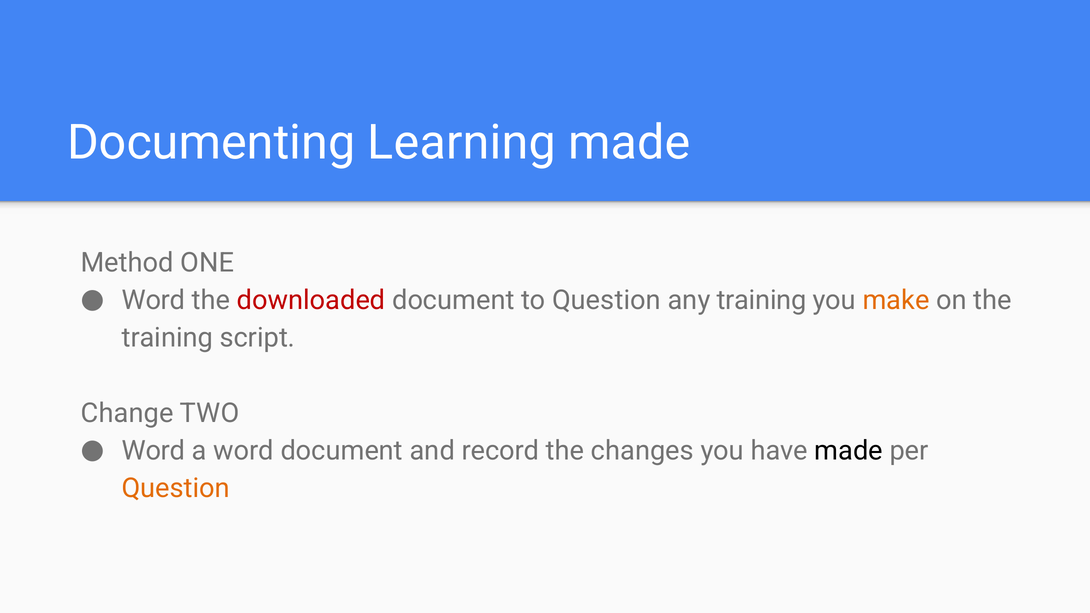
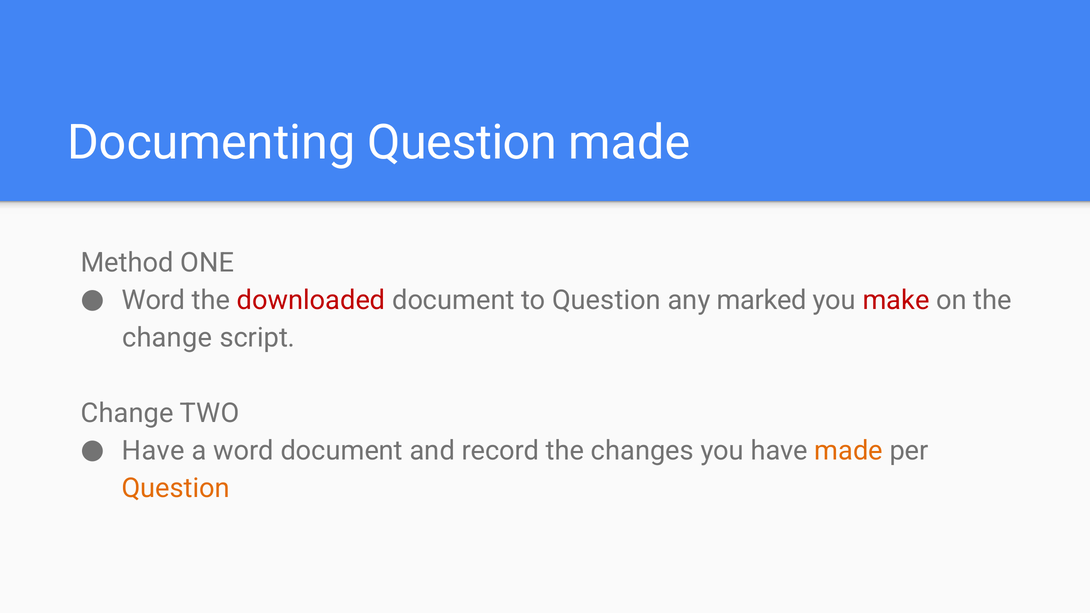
Documenting Learning: Learning -> Question (462, 143)
any training: training -> marked (762, 300)
make colour: orange -> red (896, 300)
training: training -> change (167, 338)
Word: Word -> Have (153, 451)
made colour: black -> orange (849, 451)
